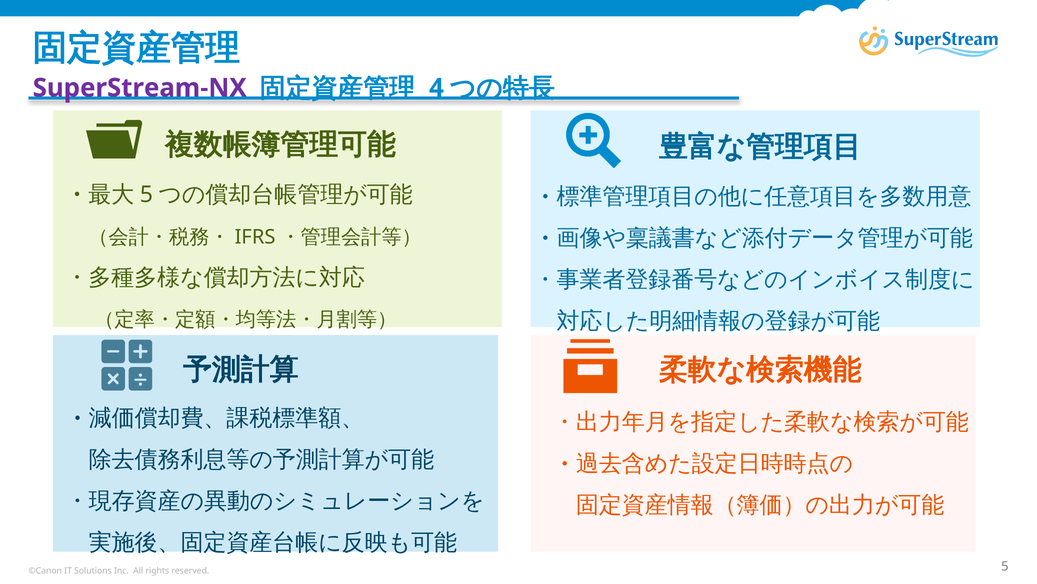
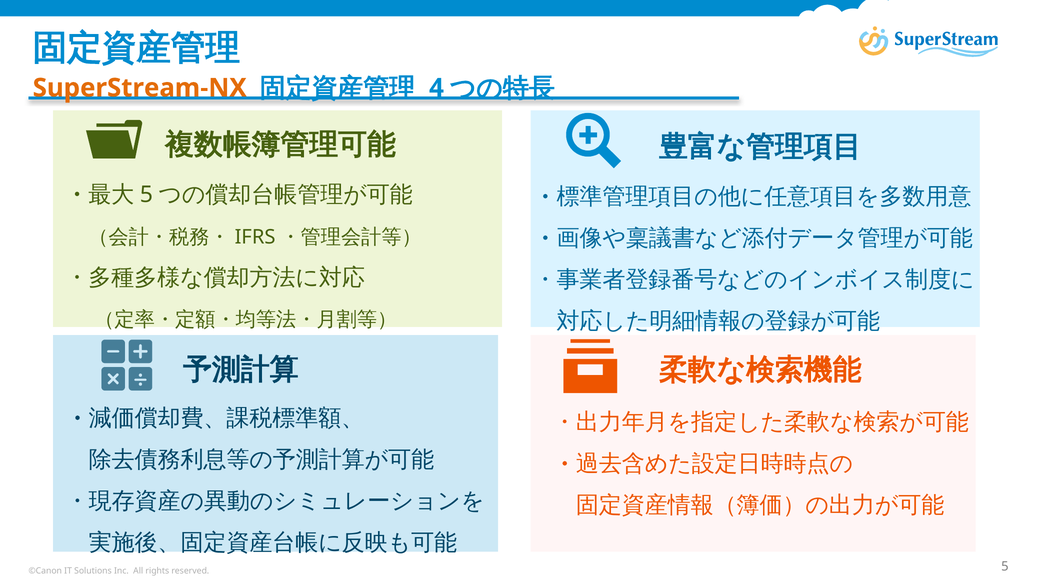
SuperStream-NX colour: purple -> orange (140, 88)
